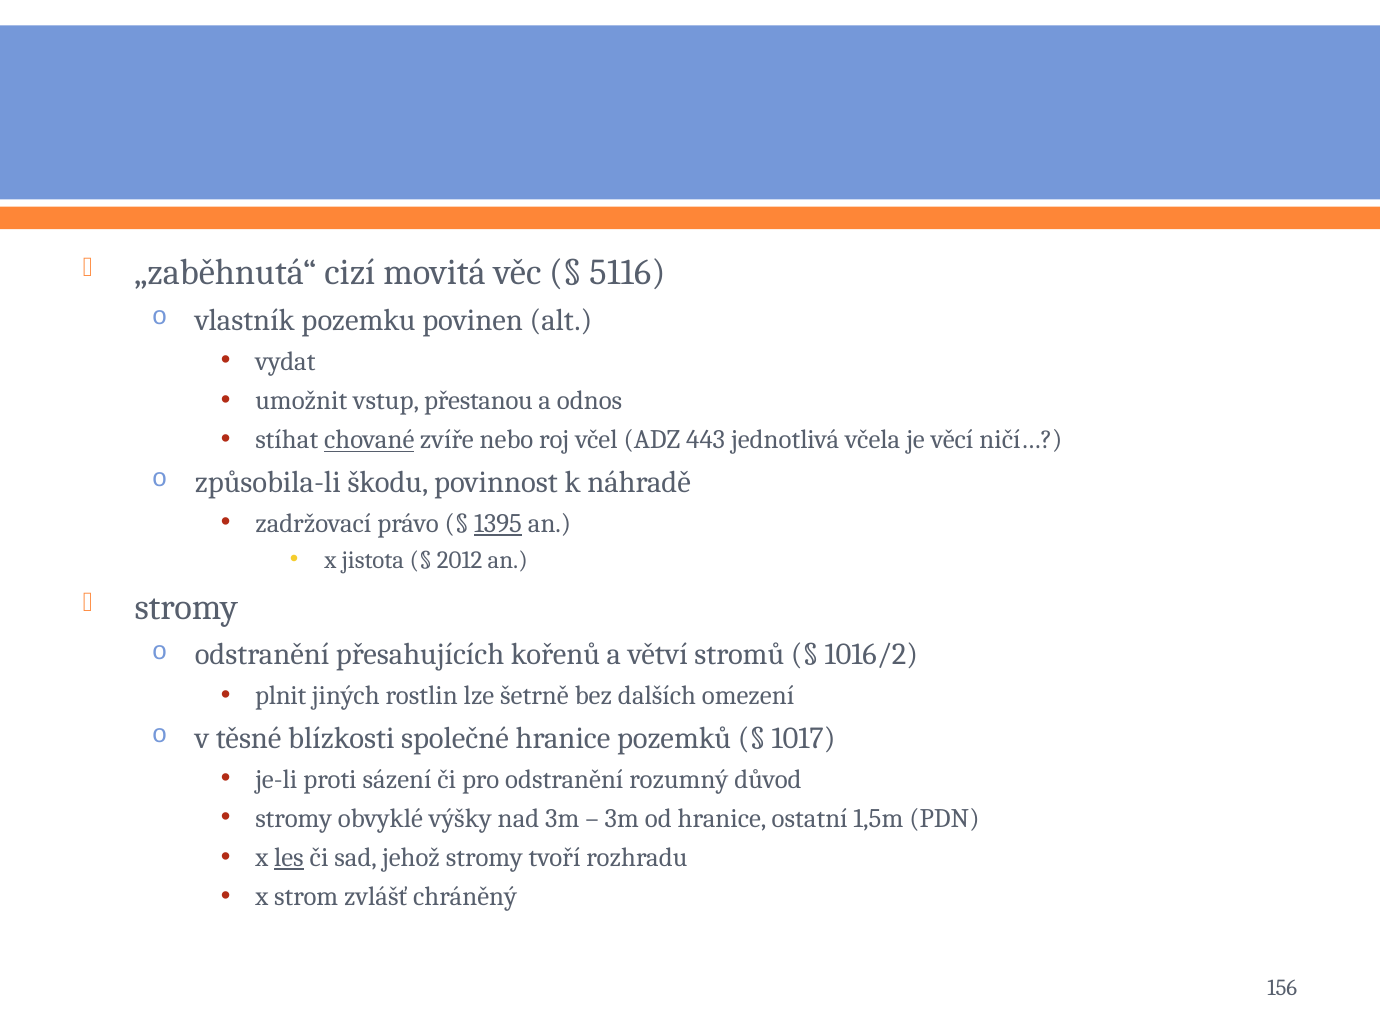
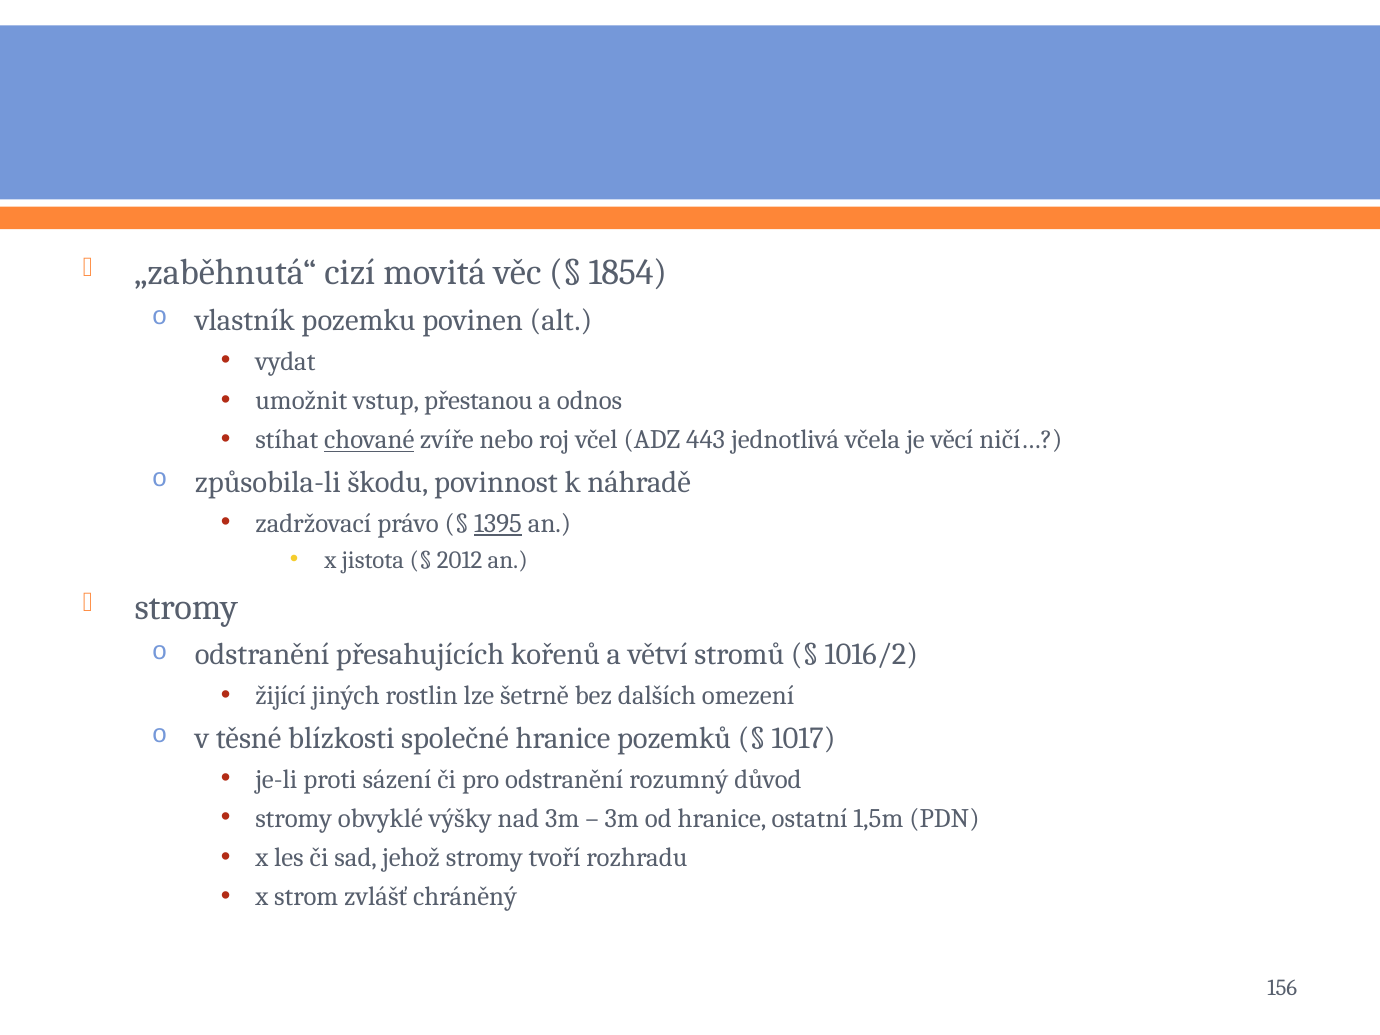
5116: 5116 -> 1854 (628, 273)
plnit: plnit -> žijící (281, 696)
les underline: present -> none (289, 858)
